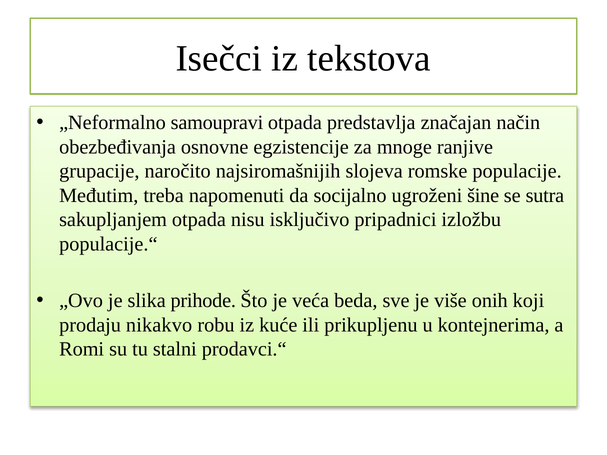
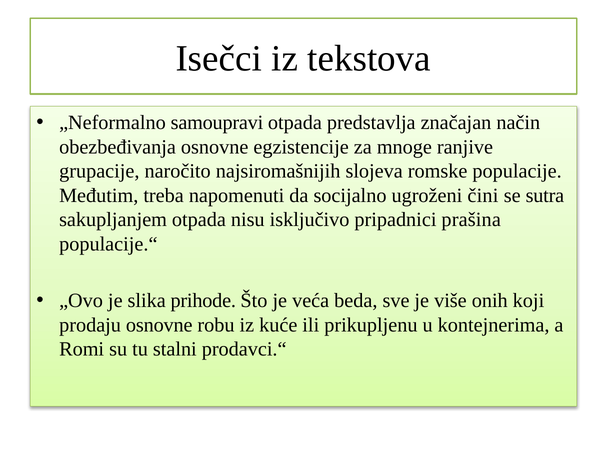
šine: šine -> čini (483, 196)
izložbu: izložbu -> prašina (471, 220)
prodaju nikakvo: nikakvo -> osnovne (159, 325)
